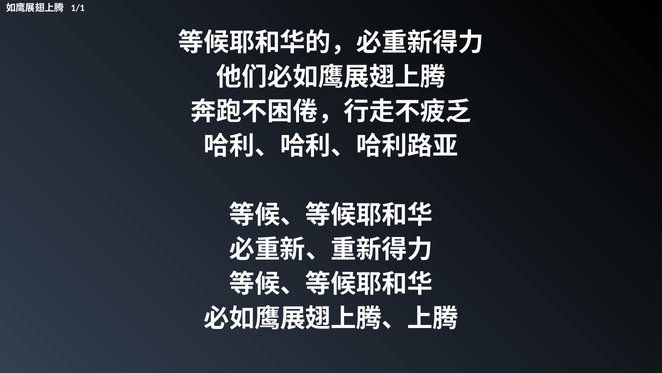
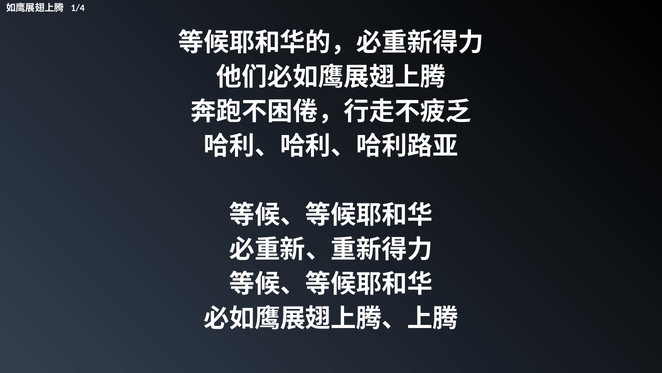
1/1: 1/1 -> 1/4 (78, 8)
